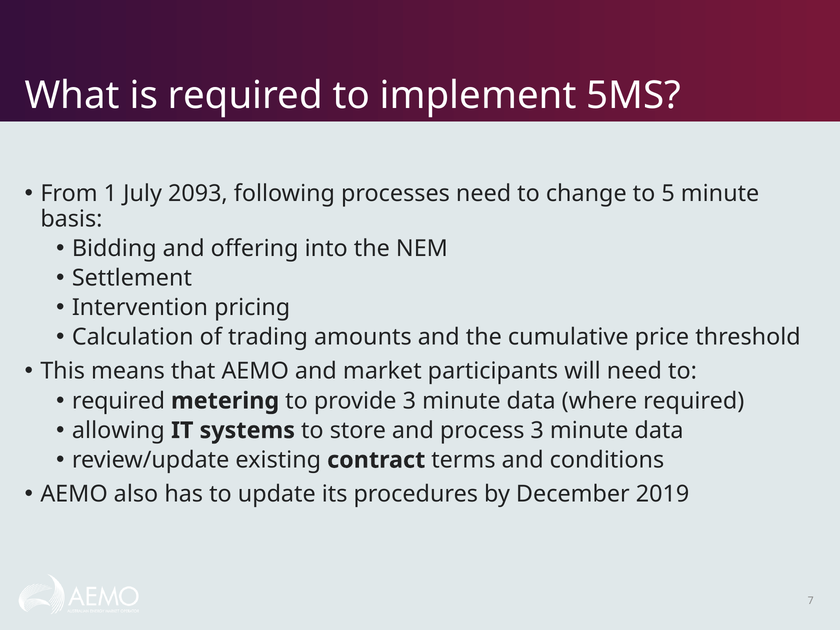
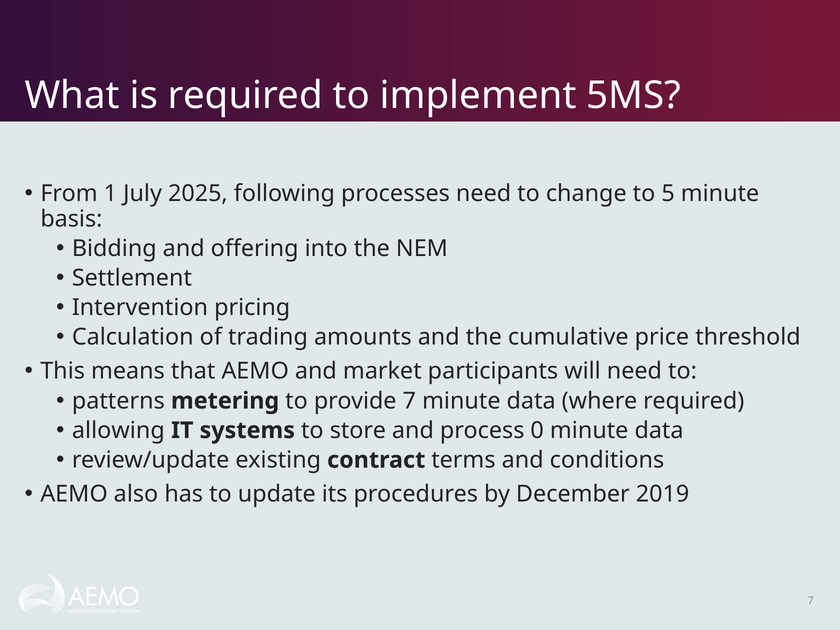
2093: 2093 -> 2025 (198, 194)
required: required -> patterns (118, 401)
provide 3: 3 -> 7 (409, 401)
process 3: 3 -> 0 (537, 430)
